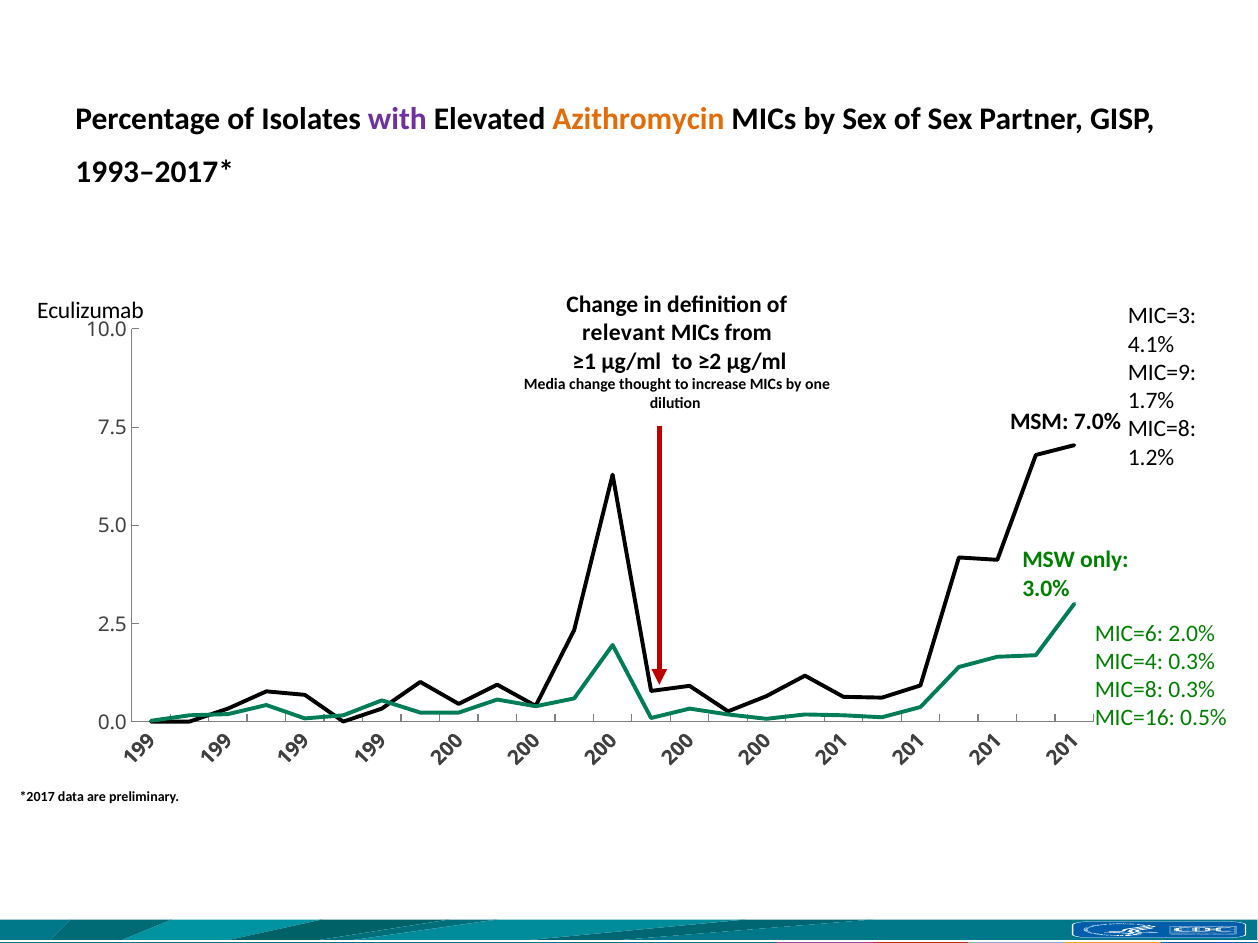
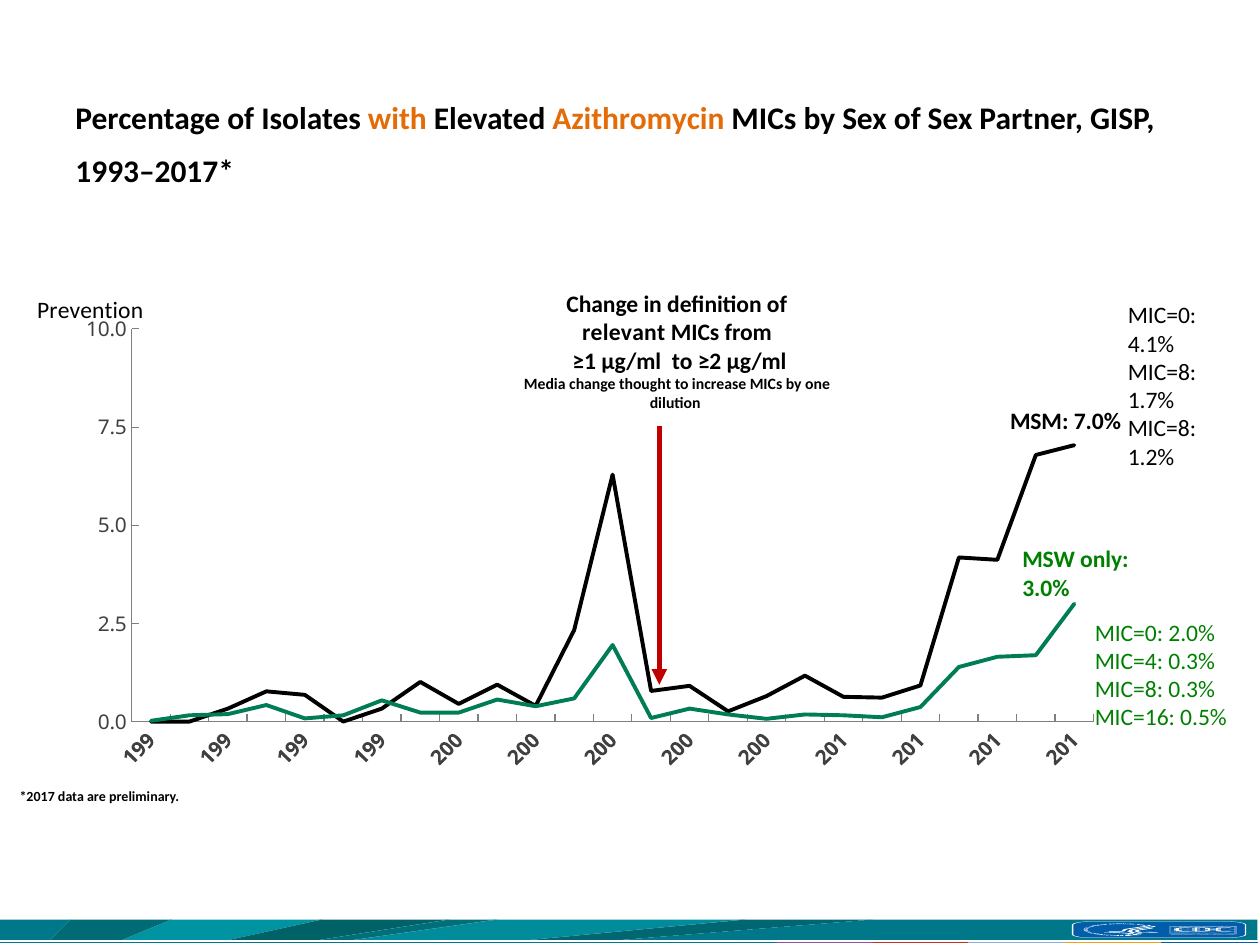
with colour: purple -> orange (397, 120)
Eculizumab: Eculizumab -> Prevention (90, 311)
MIC=3: MIC=3 -> MIC=0 (1162, 316)
MIC=9: MIC=9 -> MIC=8 (1162, 373)
MIC=6: MIC=6 -> MIC=0 (1129, 634)
